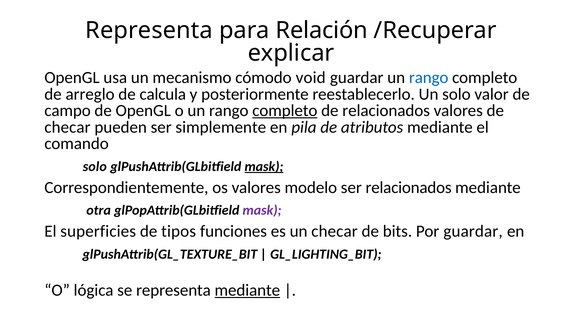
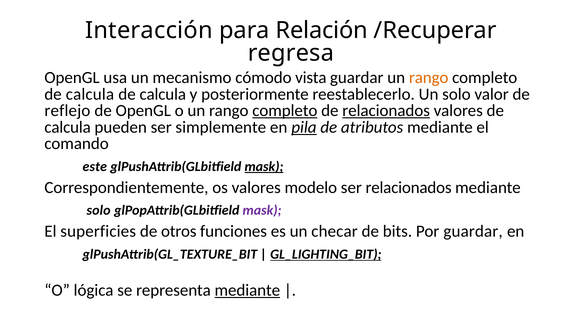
Representa: Representa -> Interacción (149, 30)
explicar: explicar -> regresa (291, 53)
void: void -> vista (311, 78)
rango colour: blue -> orange (429, 78)
arreglo: arreglo -> calcula (90, 94)
campo: campo -> reflejo (67, 111)
relacionados underline: none -> present (386, 111)
checar: checar -> calcula (68, 127)
pila underline: none -> present (304, 127)
solo: solo -> este (95, 167)
otra: otra -> solo (99, 211)
tipos: tipos -> otros (179, 232)
GL_LIGHTING_BIT underline: none -> present (326, 255)
